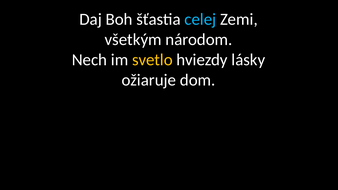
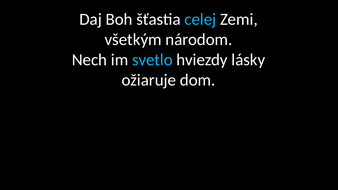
svetlo colour: yellow -> light blue (152, 60)
